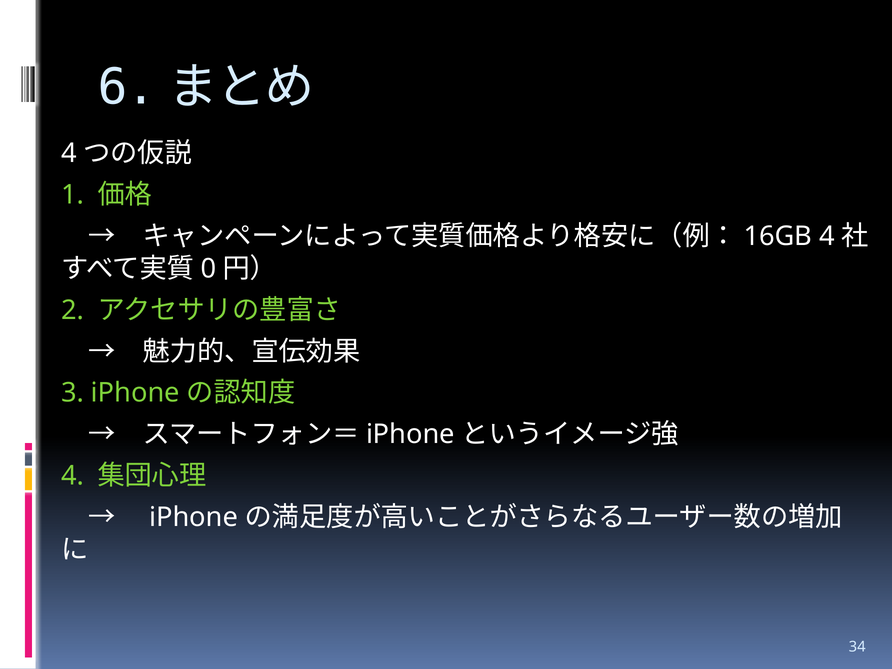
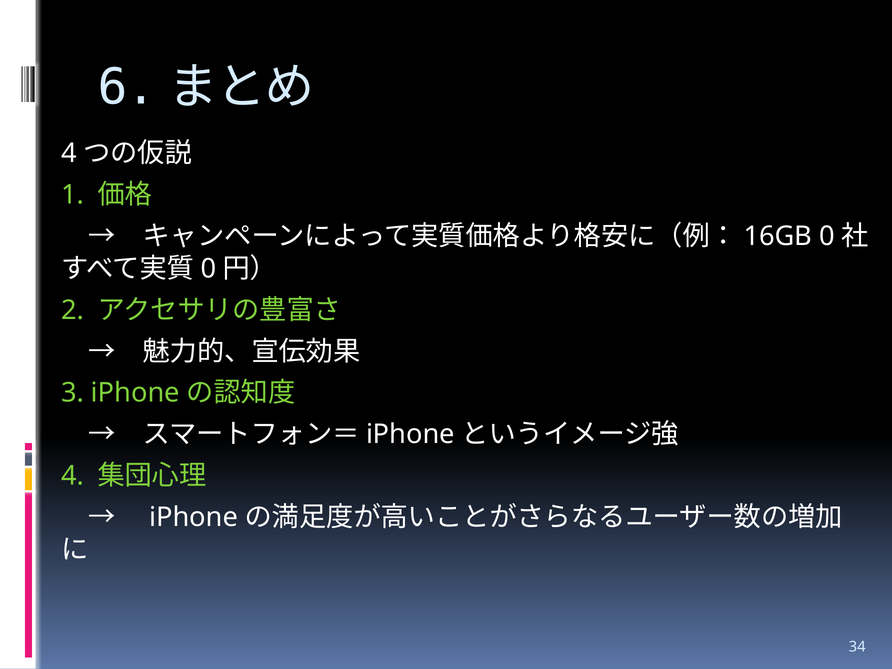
4: 4 -> 0 (827, 236)
